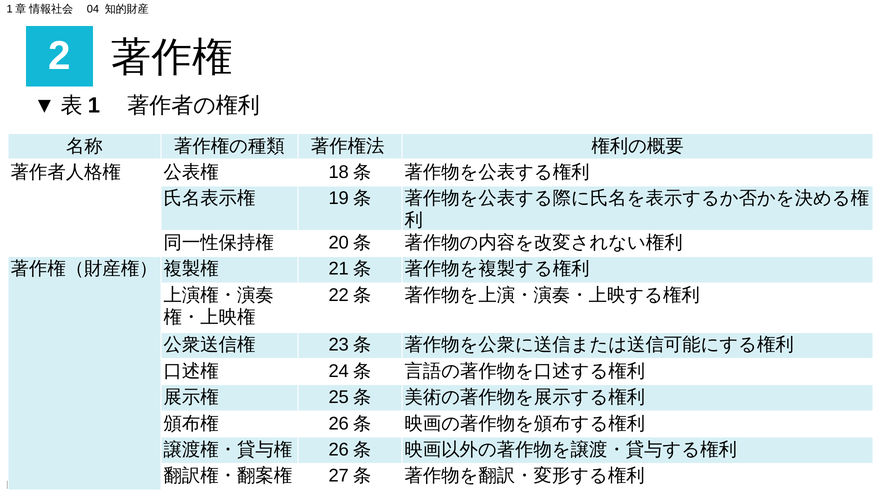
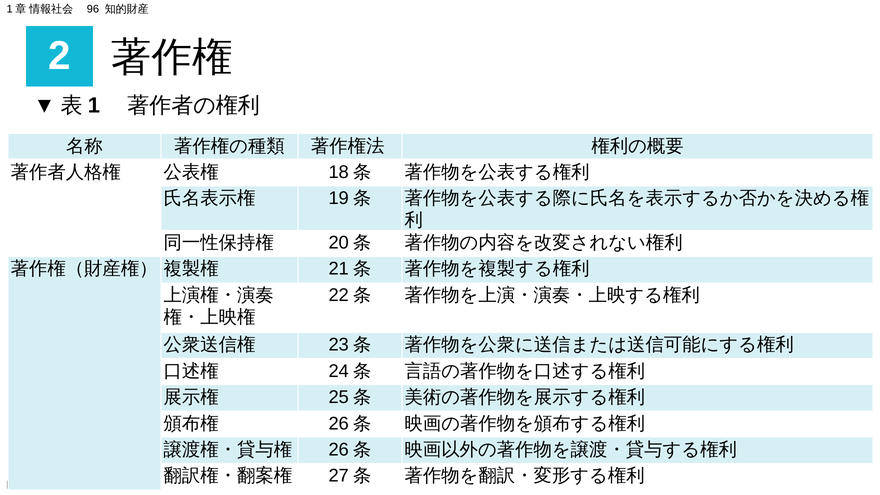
04: 04 -> 96 (93, 9)
